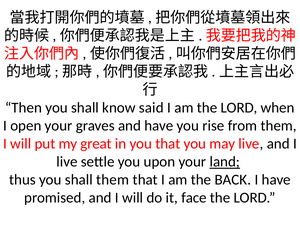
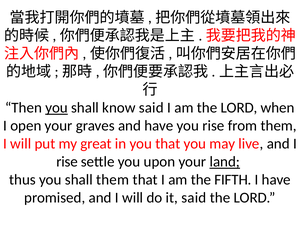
you underline: none -> present (57, 108)
live: live -> rise (67, 162)
BACK: BACK -> FIFTH (233, 180)
it face: face -> said (194, 198)
